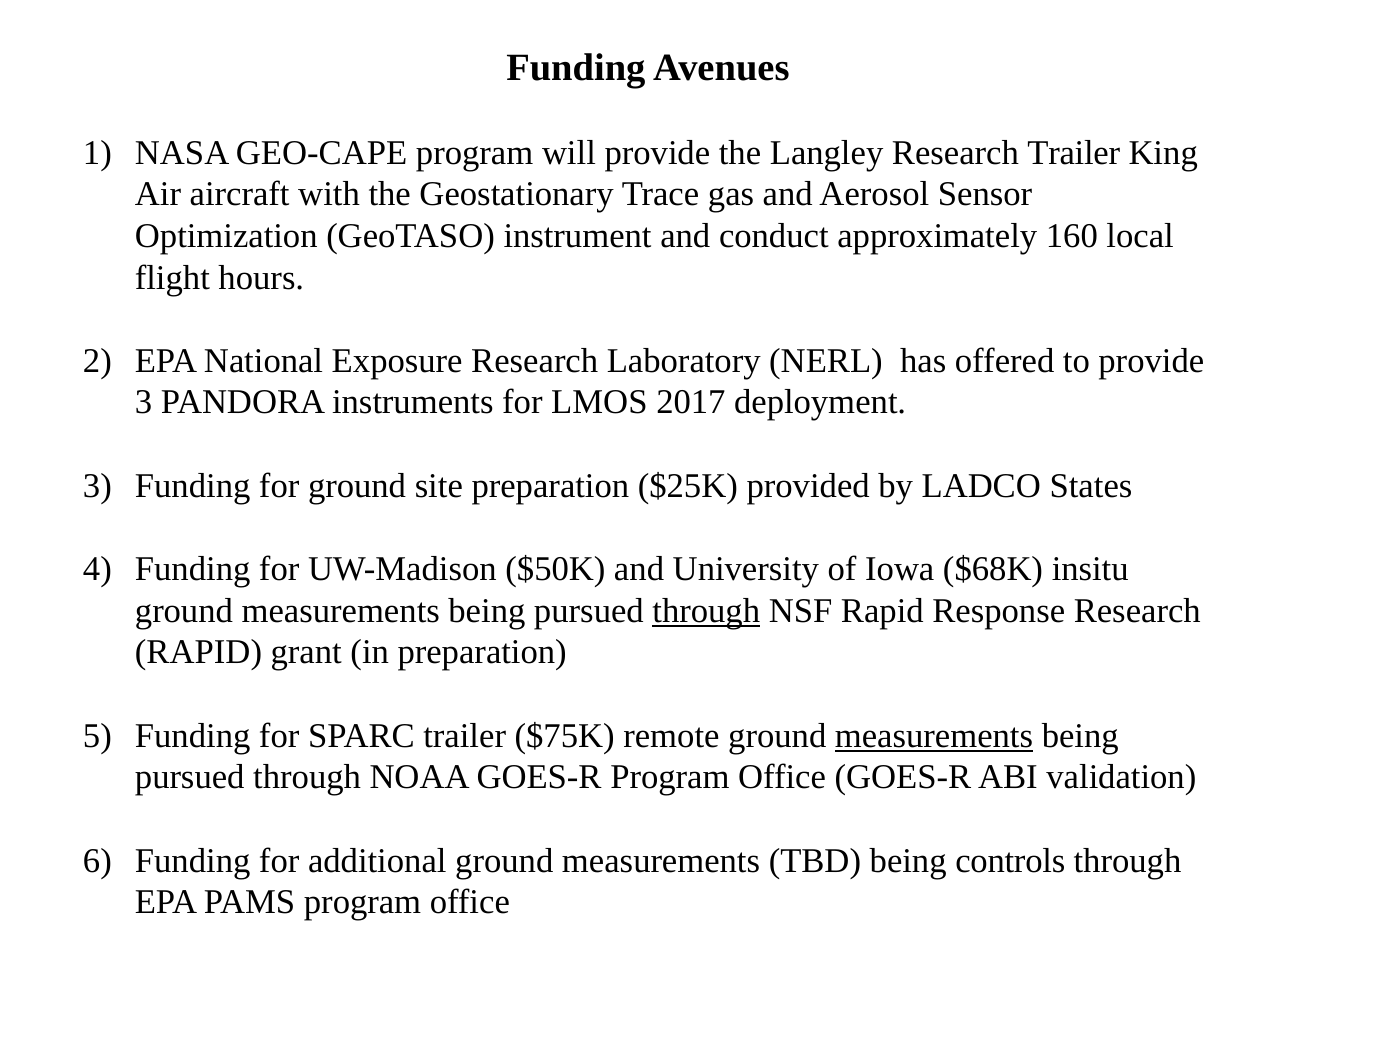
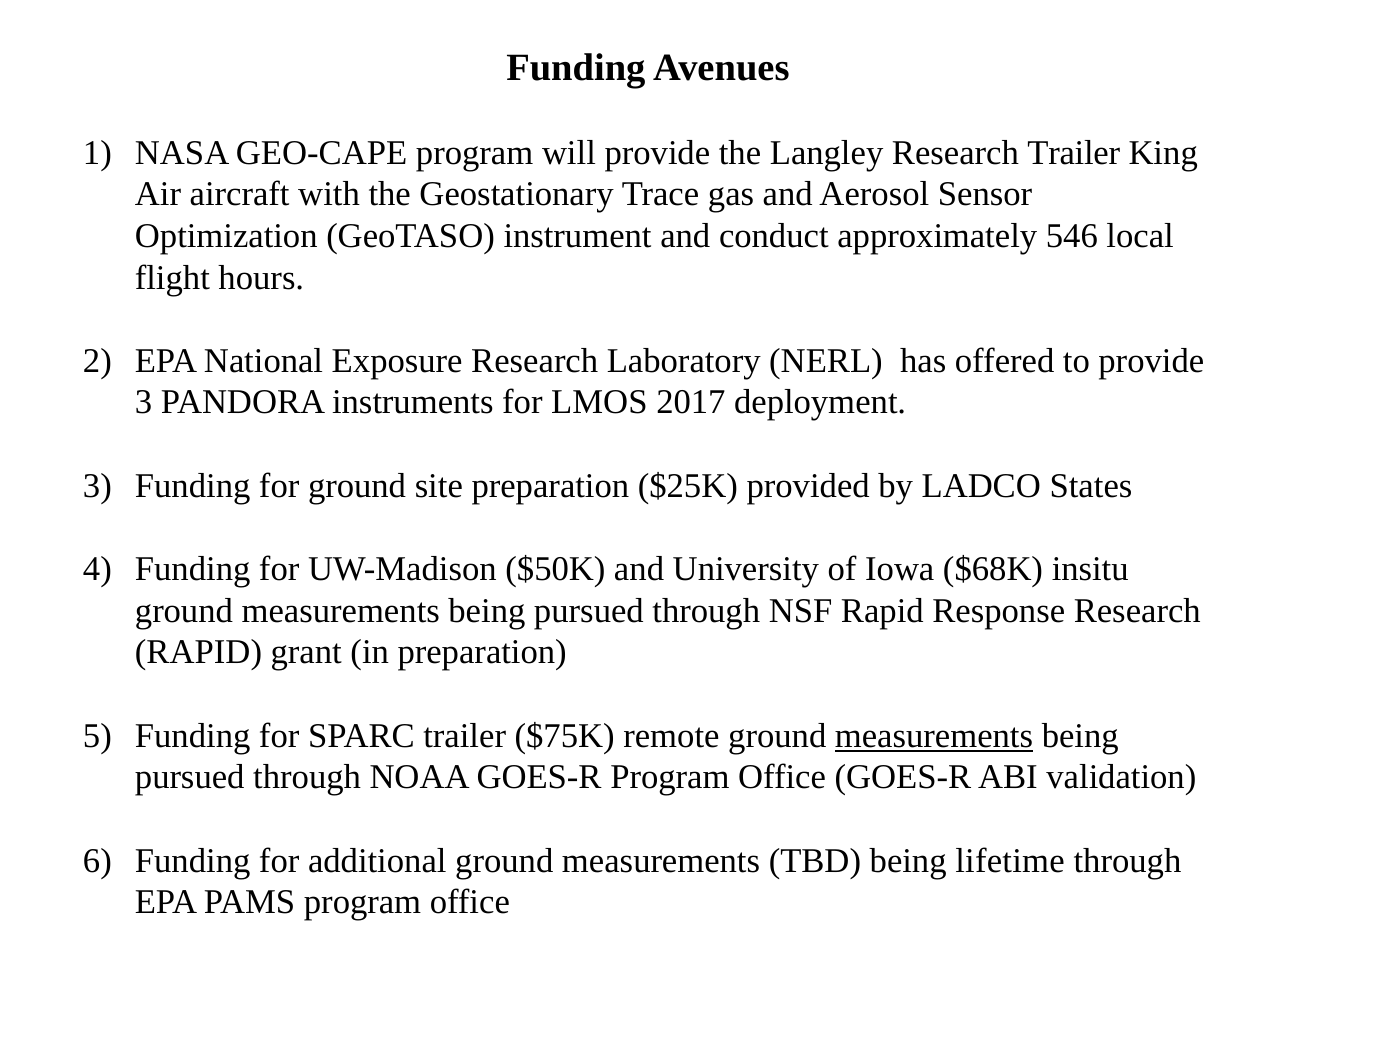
160: 160 -> 546 (1072, 236)
through underline: present -> none (706, 610)
controls: controls -> lifetime (1010, 860)
